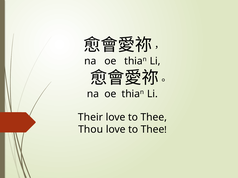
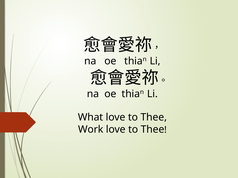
Their: Their -> What (91, 118)
Thou: Thou -> Work (91, 130)
